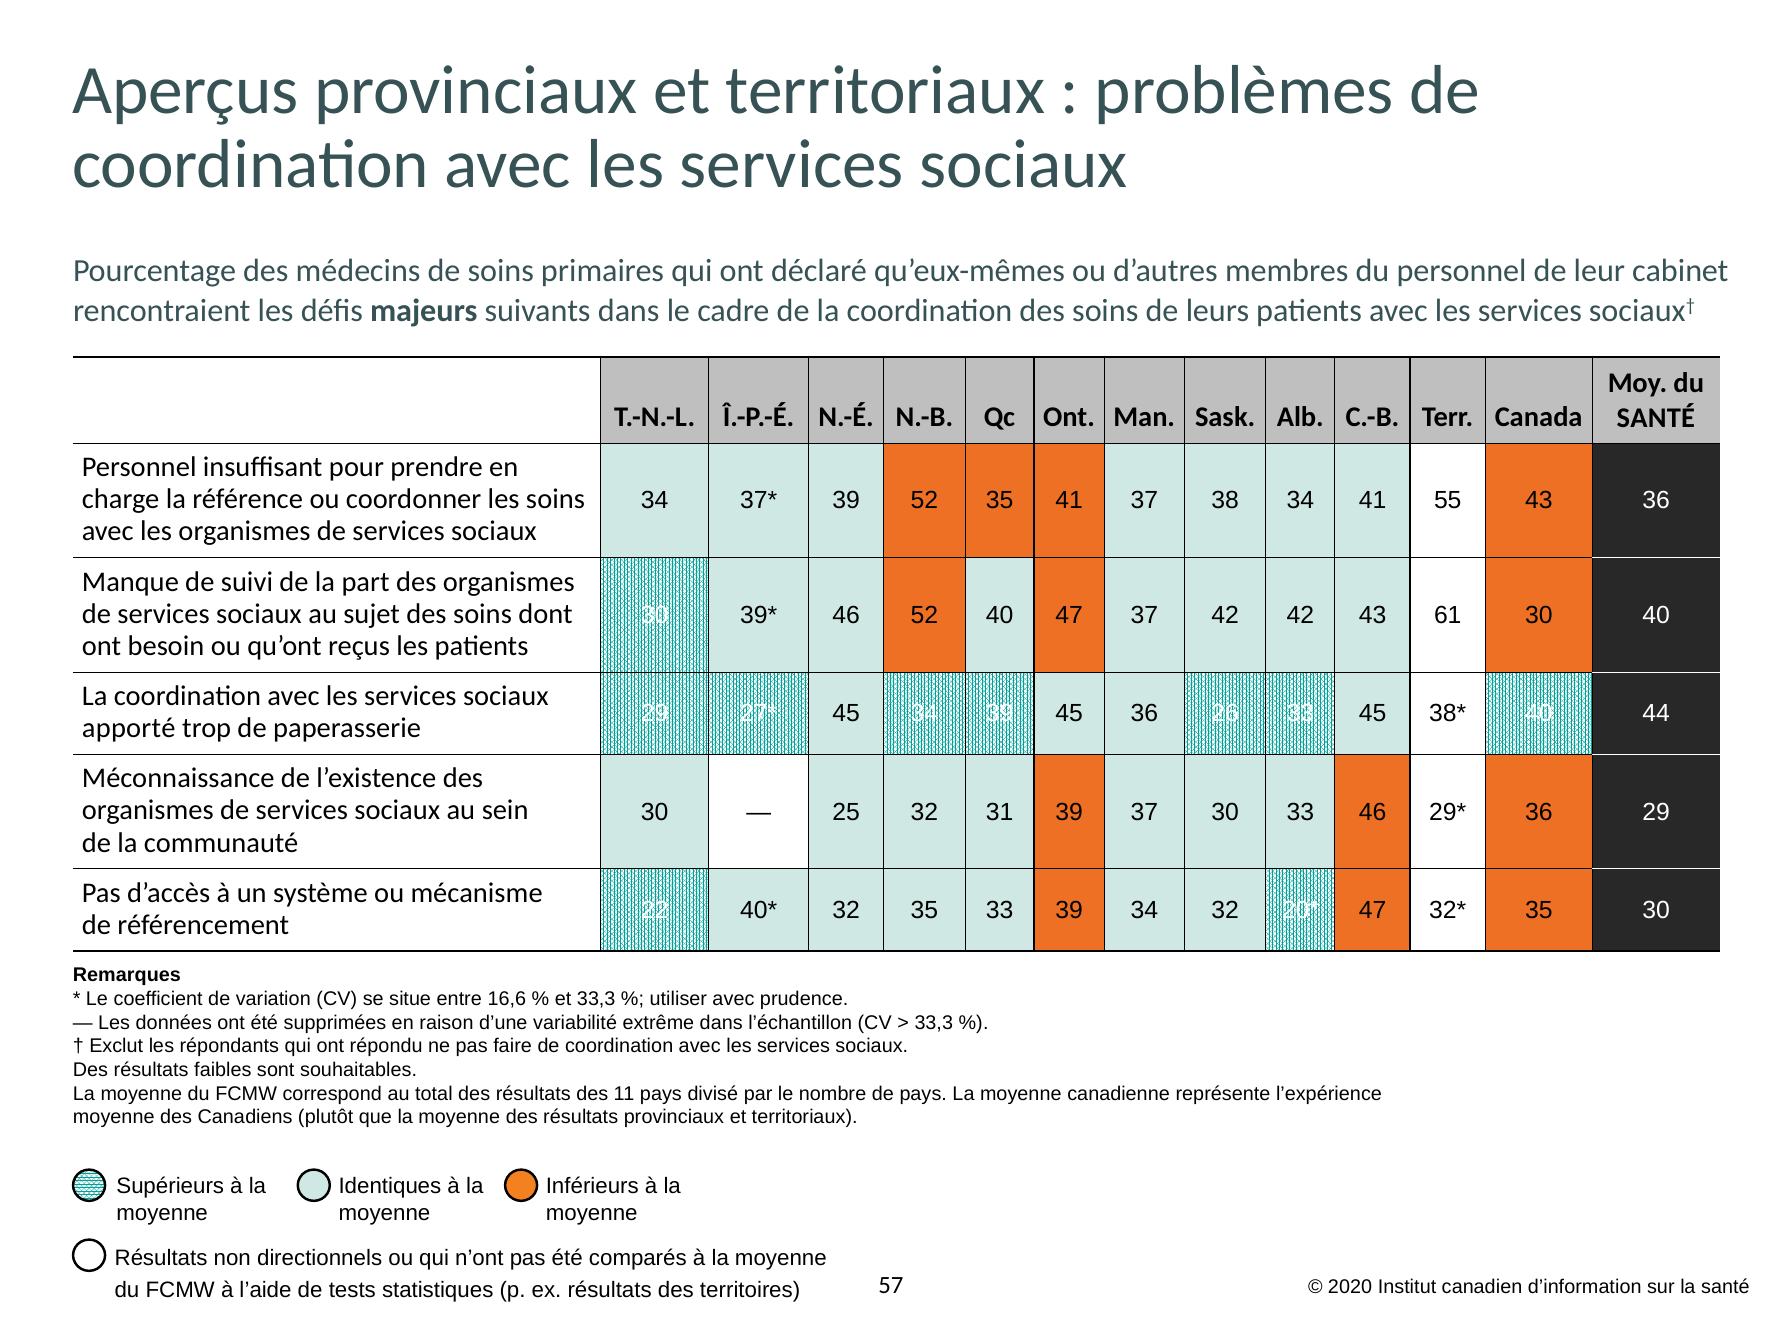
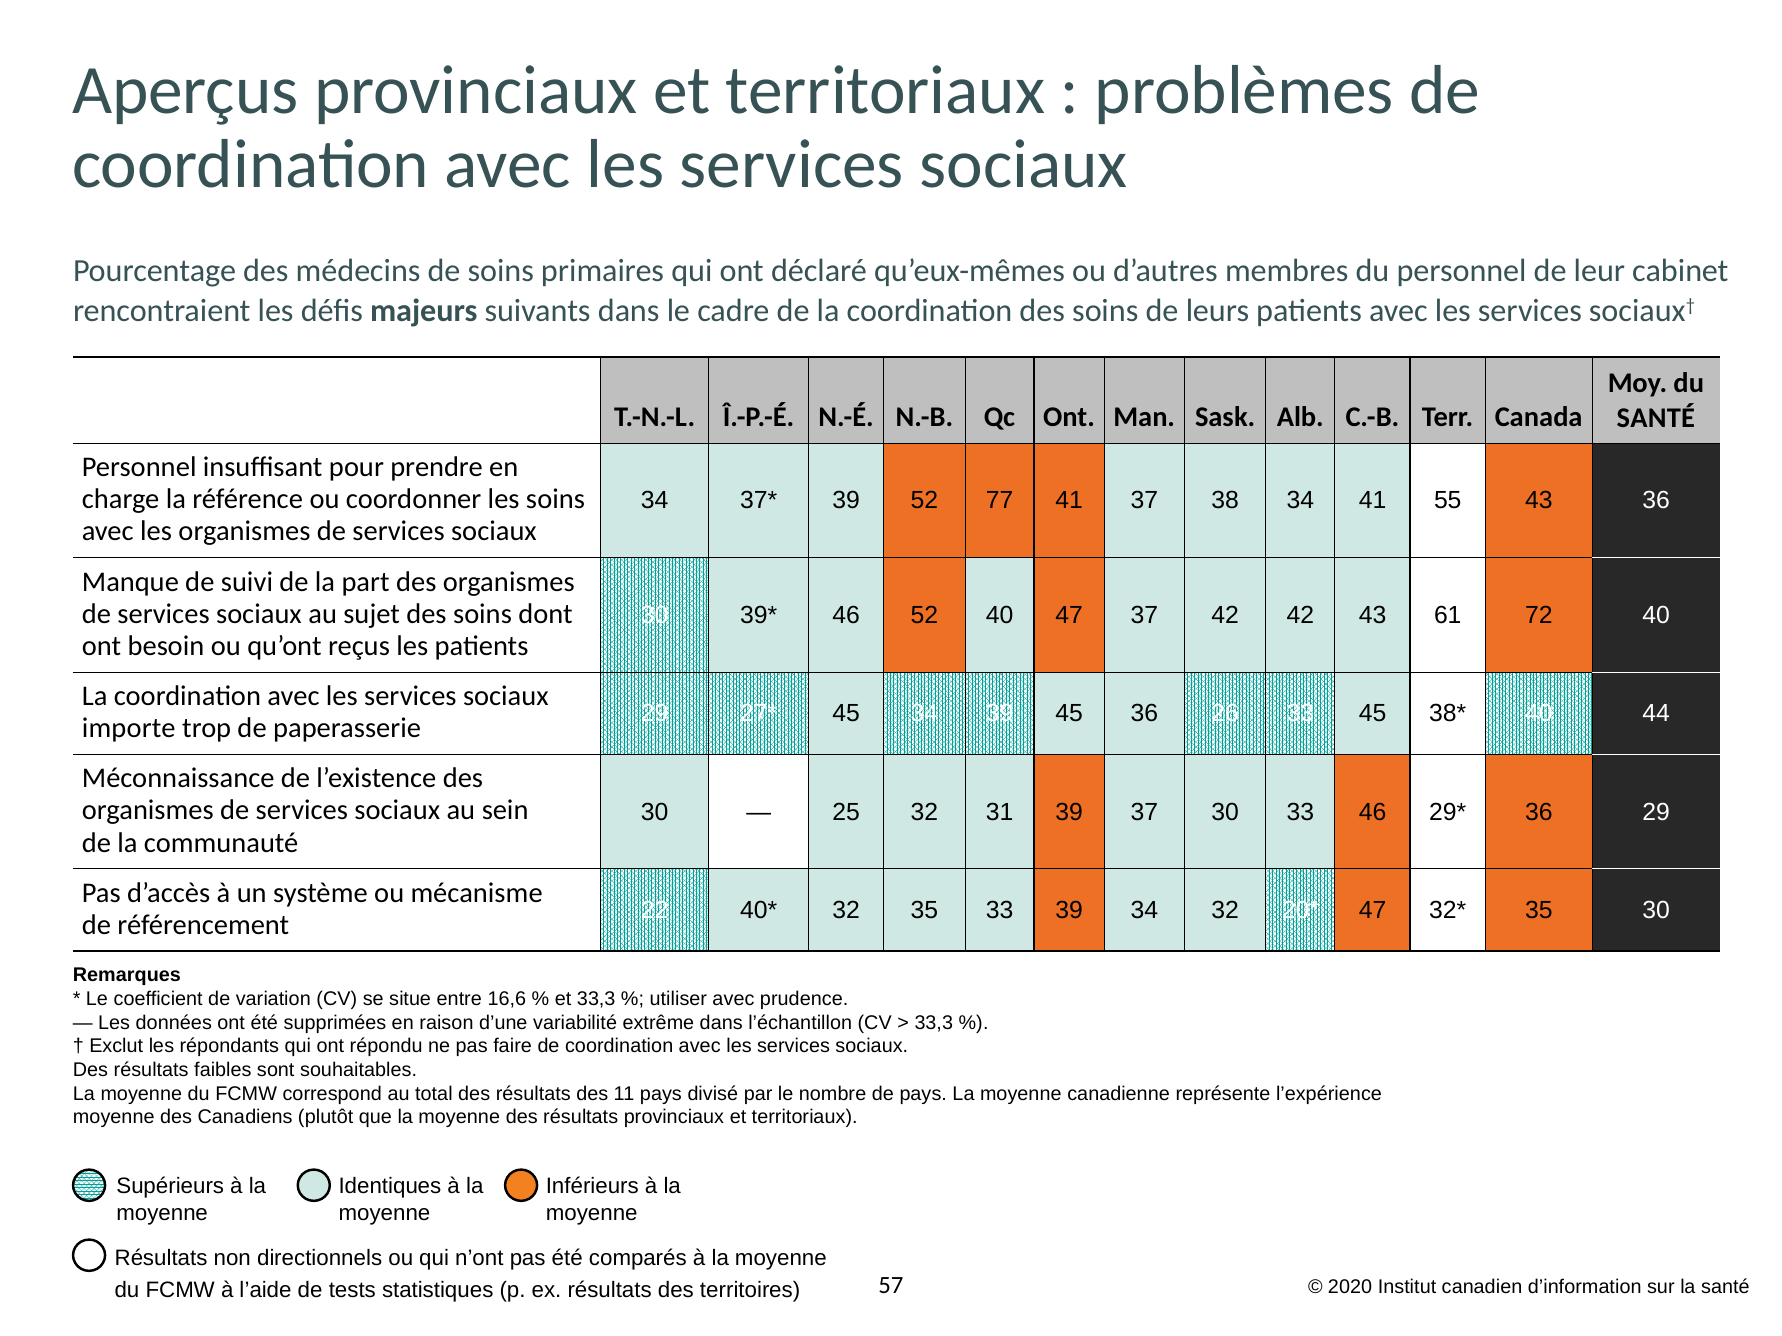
52 35: 35 -> 77 (1000, 501)
61 30: 30 -> 72 (1539, 615)
apporté: apporté -> importe (129, 729)
